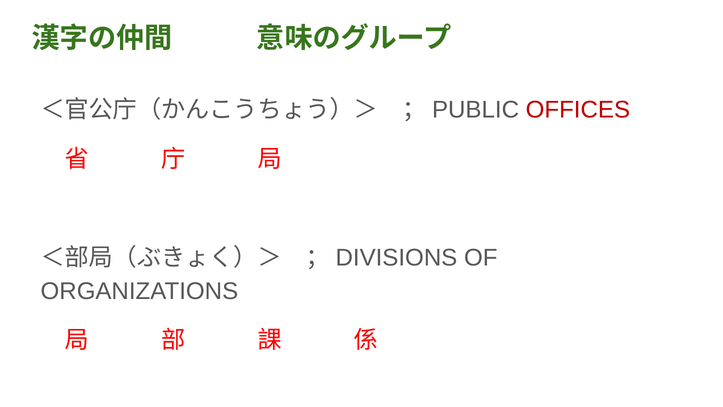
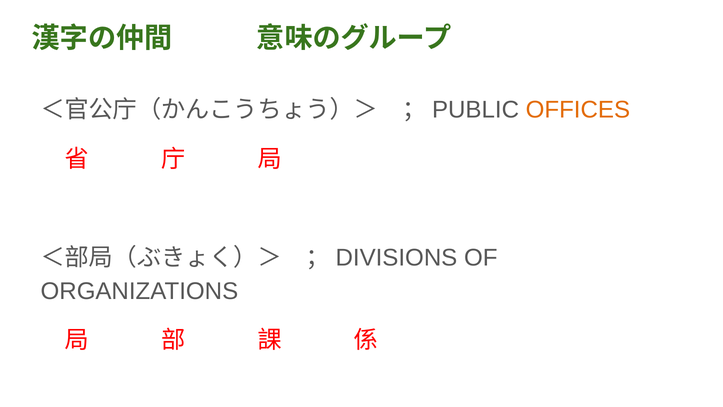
OFFICES colour: red -> orange (578, 110)
